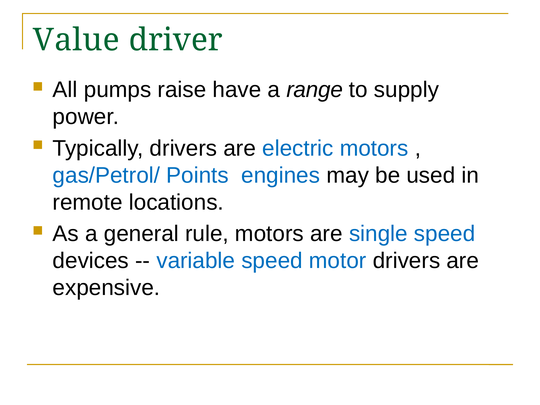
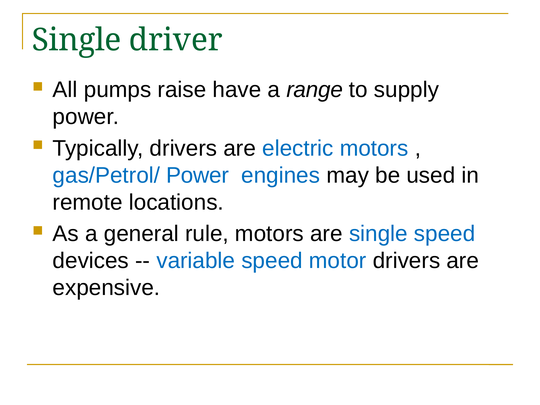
Value: Value -> Single (77, 40)
gas/Petrol/ Points: Points -> Power (198, 175)
